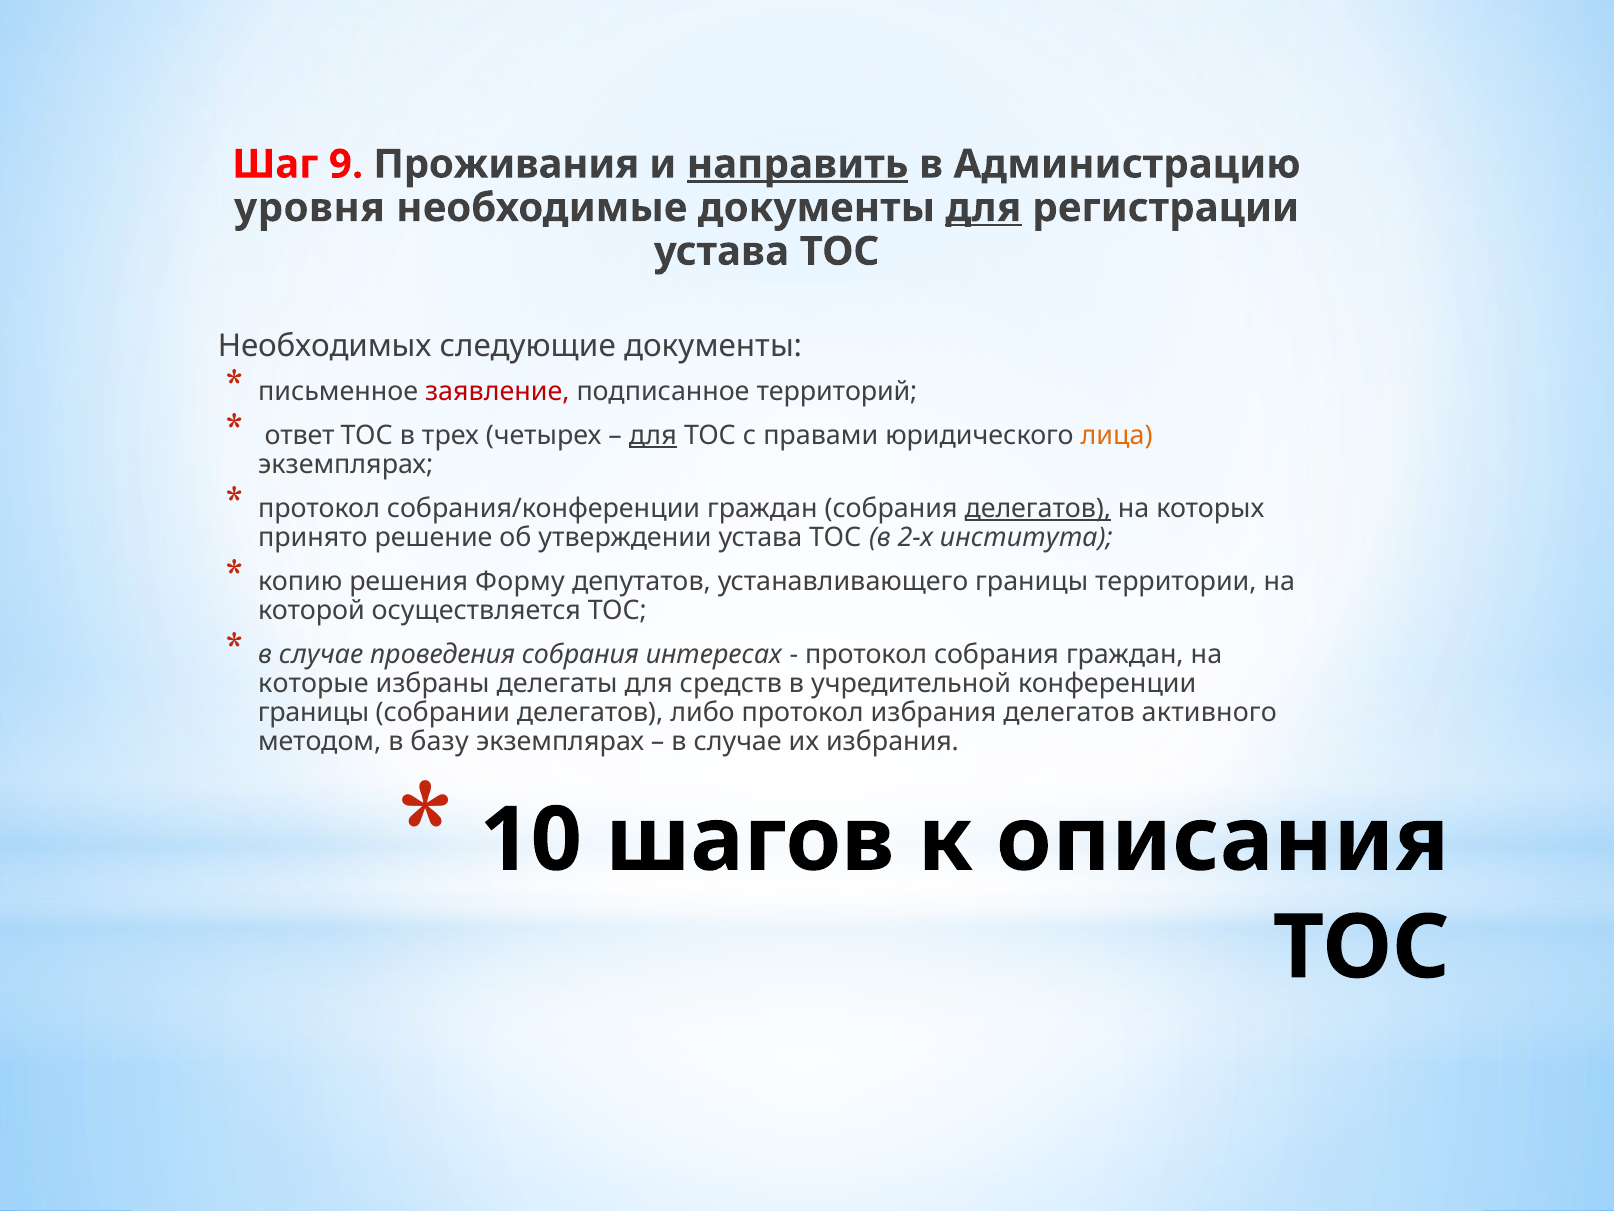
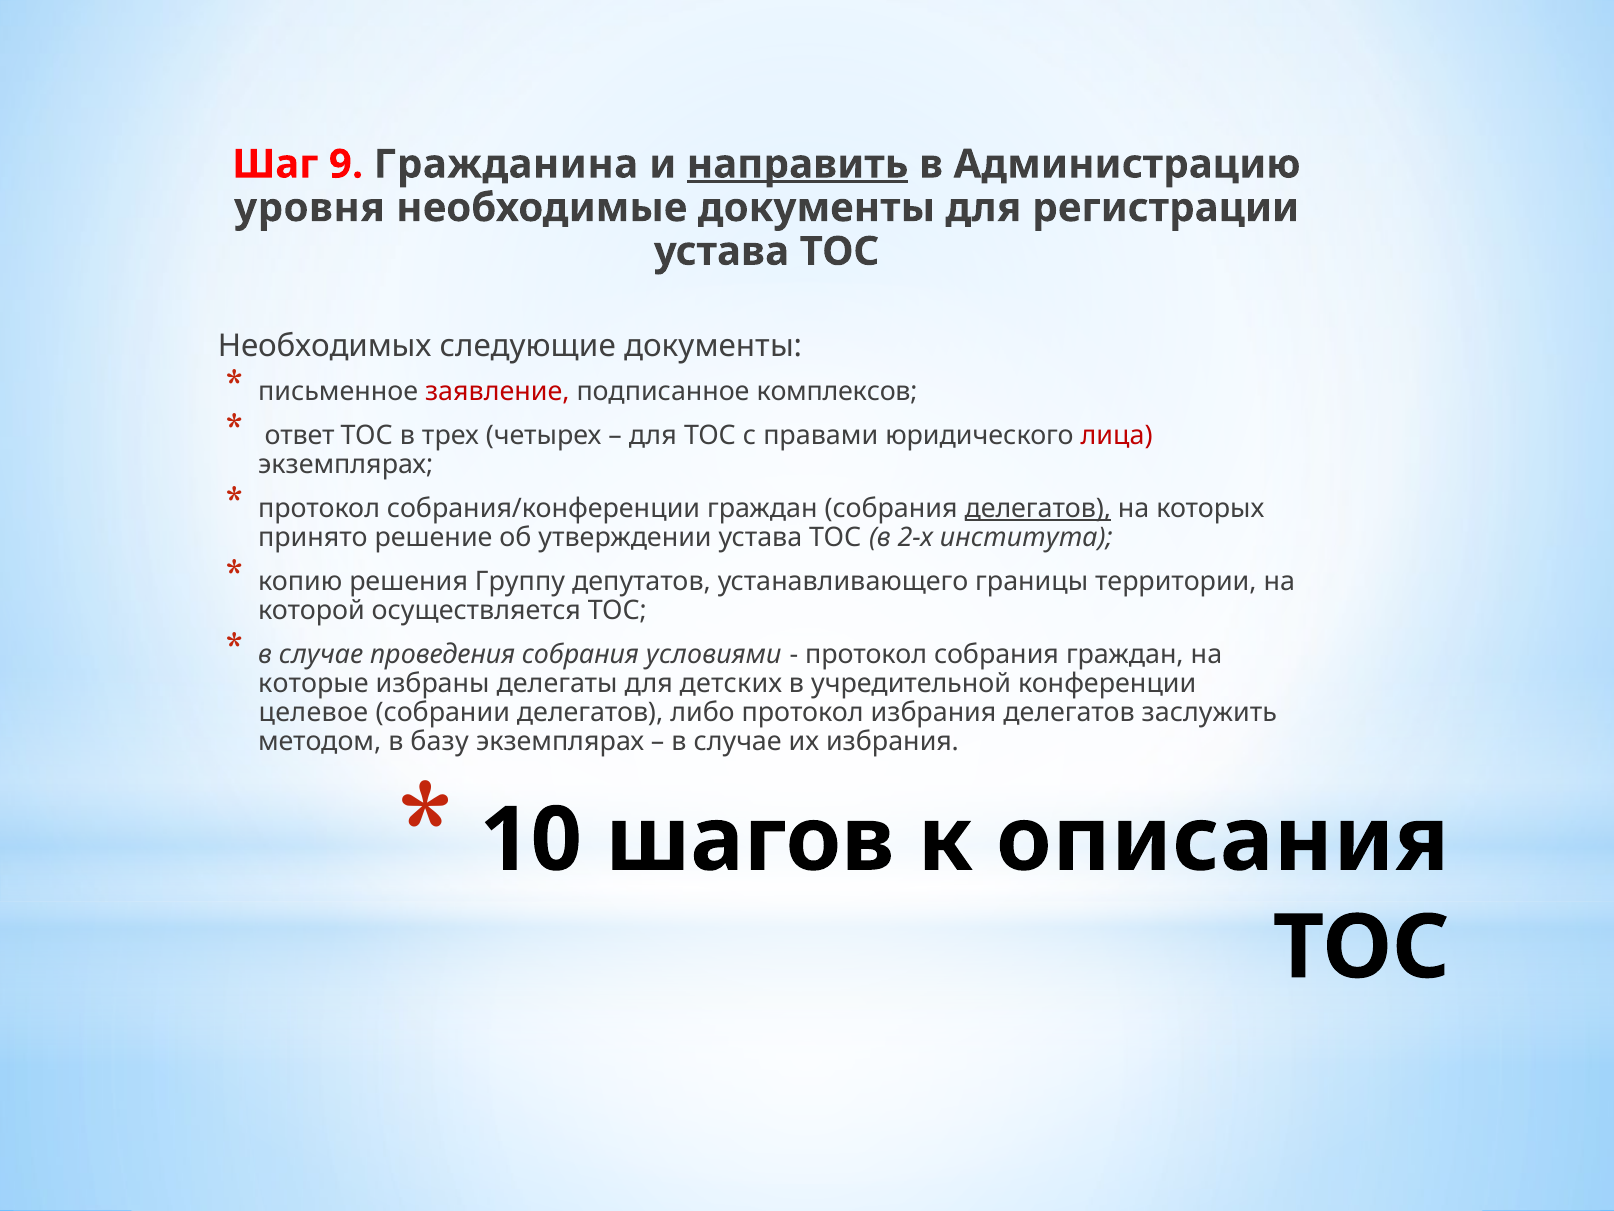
Проживания: Проживания -> Гражданина (506, 164)
для underline: present -> none (983, 208)
территорий: территорий -> комплексов (837, 391)
для underline: present -> none (653, 435)
лица colour: orange -> red (1117, 435)
Форму: Форму -> Группу (520, 581)
интересах: интересах -> условиями (714, 654)
средств: средств -> детских (731, 683)
границы: границы -> целевое (313, 712)
активного: активного -> заслужить (1209, 712)
